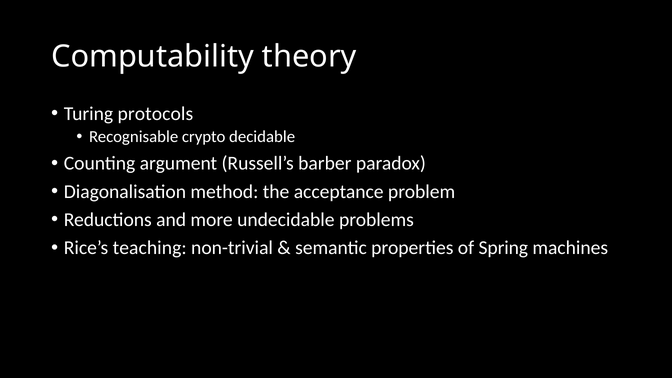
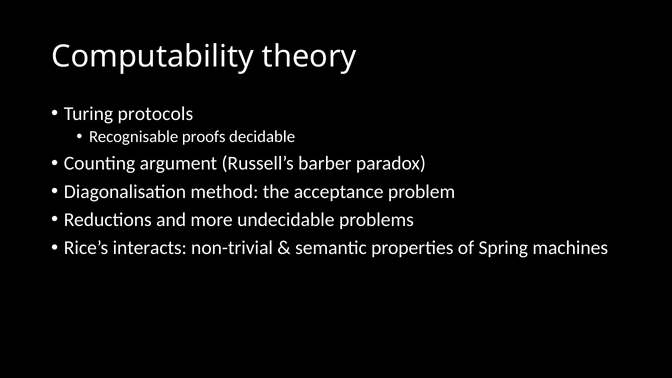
crypto: crypto -> proofs (204, 137)
teaching: teaching -> interacts (150, 248)
